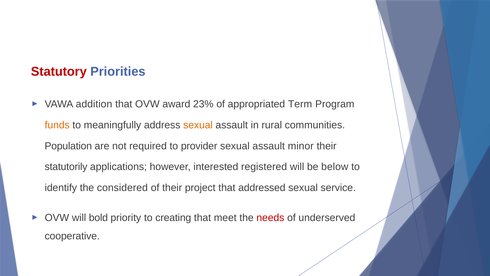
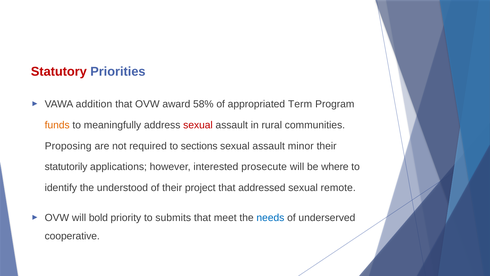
23%: 23% -> 58% (203, 104)
sexual colour: orange -> red (198, 125)
Population: Population -> Proposing (68, 146)
provider: provider -> sections (199, 146)
registered: registered -> prosecute (264, 167)
below: below -> where (335, 167)
considered: considered -> understood (122, 188)
service: service -> remote (338, 188)
creating: creating -> submits (173, 217)
needs colour: red -> blue (270, 217)
